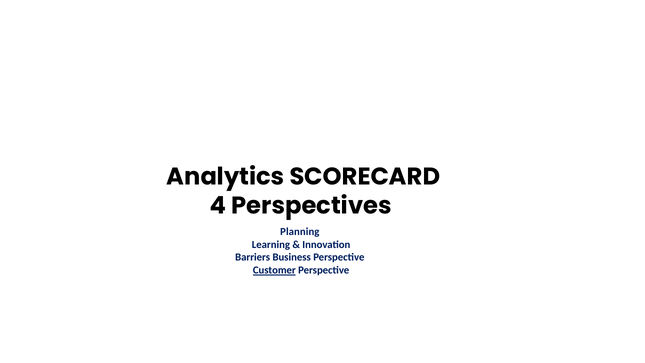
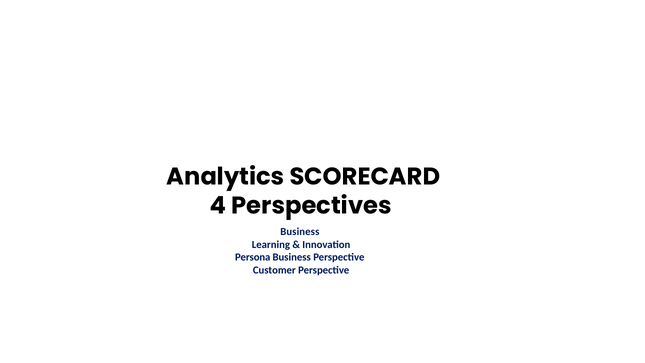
Planning: Planning -> Business (300, 231)
Barriers: Barriers -> Persona (253, 257)
Customer underline: present -> none (274, 270)
